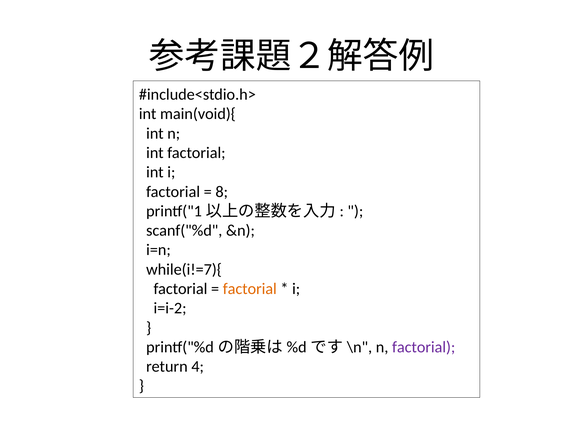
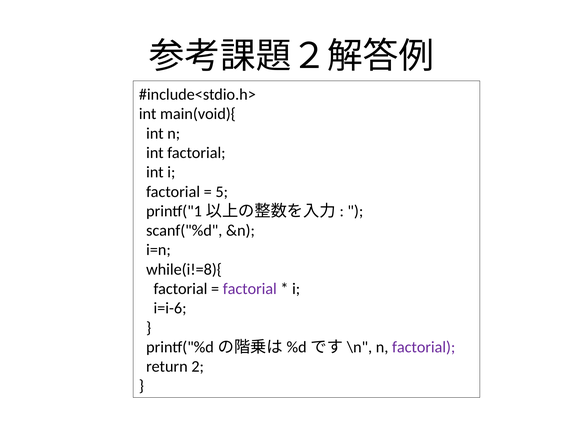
8: 8 -> 5 (222, 192)
while(i!=7){: while(i!=7){ -> while(i!=8){ (184, 270)
factorial colour: orange -> purple (250, 289)
i=i-2: i=i-2 -> i=i-6 (170, 308)
4: 4 -> 2 (198, 367)
